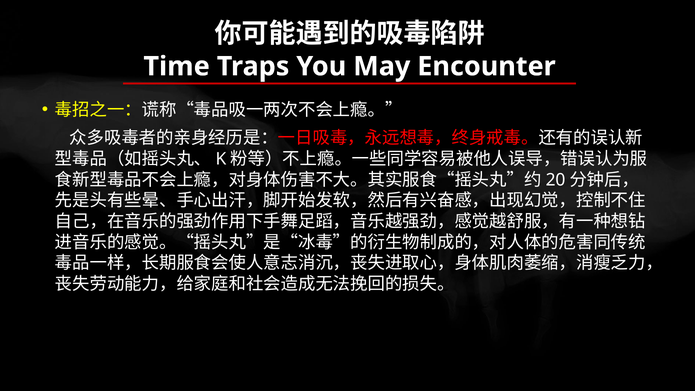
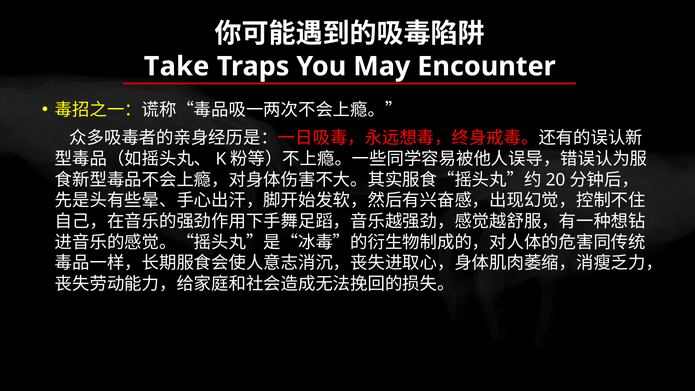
Time: Time -> Take (177, 66)
